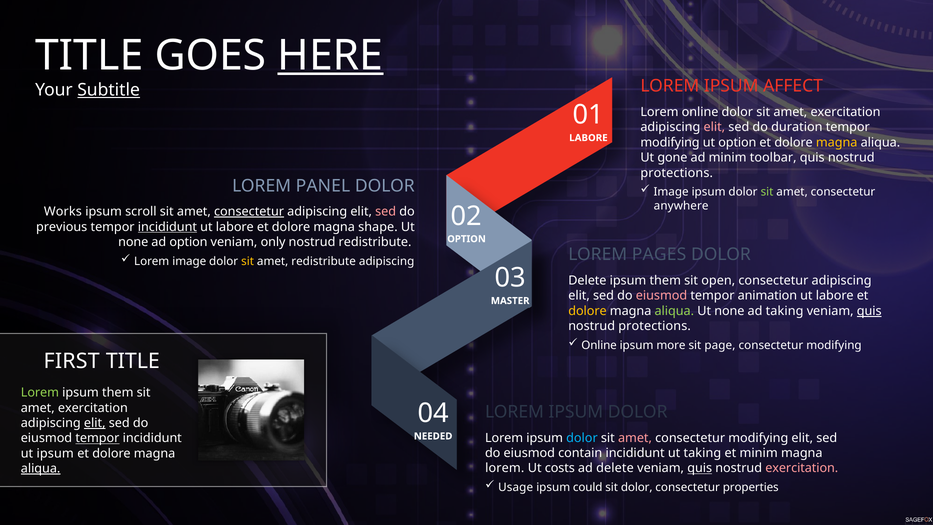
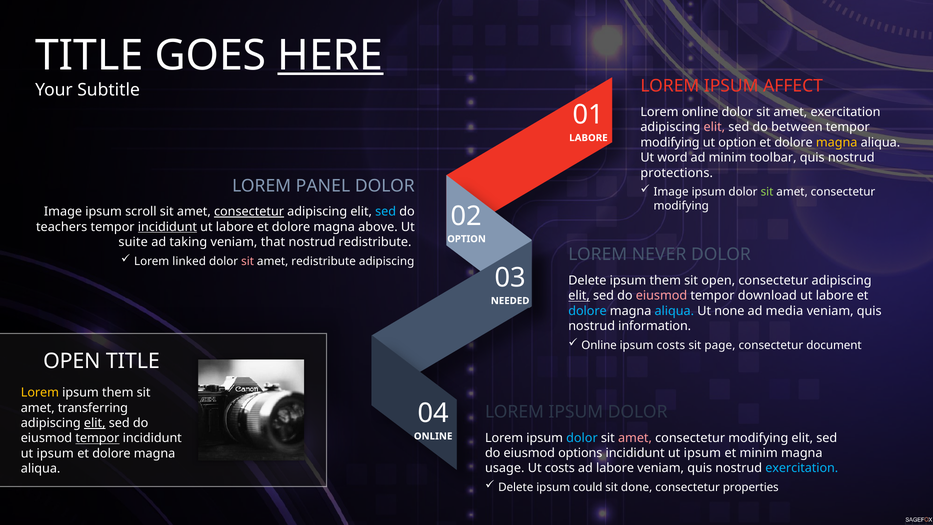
Subtitle underline: present -> none (109, 90)
duration: duration -> between (797, 127)
gone: gone -> word (672, 158)
anywhere: anywhere -> modifying (681, 206)
Works: Works -> Image (63, 212)
sed colour: pink -> light blue (386, 212)
previous: previous -> teachers (62, 227)
shape: shape -> above (378, 227)
none: none -> suite (133, 242)
ad option: option -> taking (188, 242)
only: only -> that (273, 242)
PAGES: PAGES -> NEVER (659, 255)
Lorem image: image -> linked (189, 261)
sit colour: yellow -> pink (248, 261)
elit underline: none -> present (579, 296)
animation: animation -> download (767, 296)
MASTER: MASTER -> NEEDED (510, 301)
dolore colour: yellow -> light blue (587, 311)
aliqua colour: light green -> light blue (674, 311)
ad taking: taking -> media (785, 311)
quis underline: present -> none (869, 311)
protections: protections -> information (655, 326)
ipsum more: more -> costs (671, 345)
modifying: modifying -> document (834, 345)
FIRST: FIRST -> OPEN (72, 361)
Lorem colour: light green -> yellow (40, 393)
exercitation: exercitation -> transferring (93, 408)
NEEDED: NEEDED -> ONLINE (433, 436)
contain: contain -> options (580, 453)
taking: taking -> ipsum (702, 453)
lorem: lorem -> usage (505, 468)
ad delete: delete -> labore (615, 468)
quis underline: present -> none (700, 468)
exercitation colour: pink -> light blue (802, 468)
aliqua underline: present -> none (41, 468)
Usage: Usage -> Delete (516, 487)
sit dolor: dolor -> done (637, 487)
